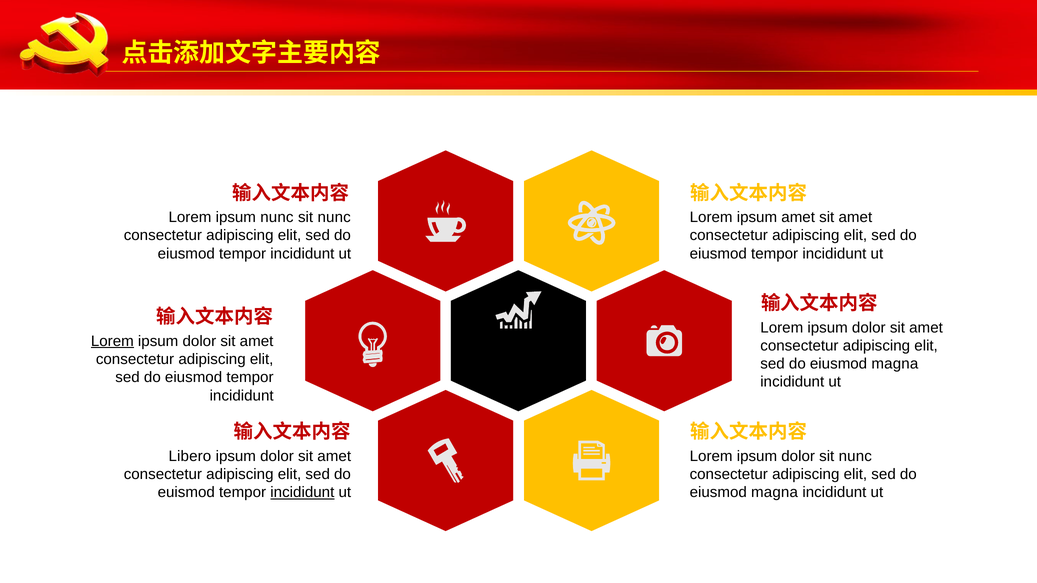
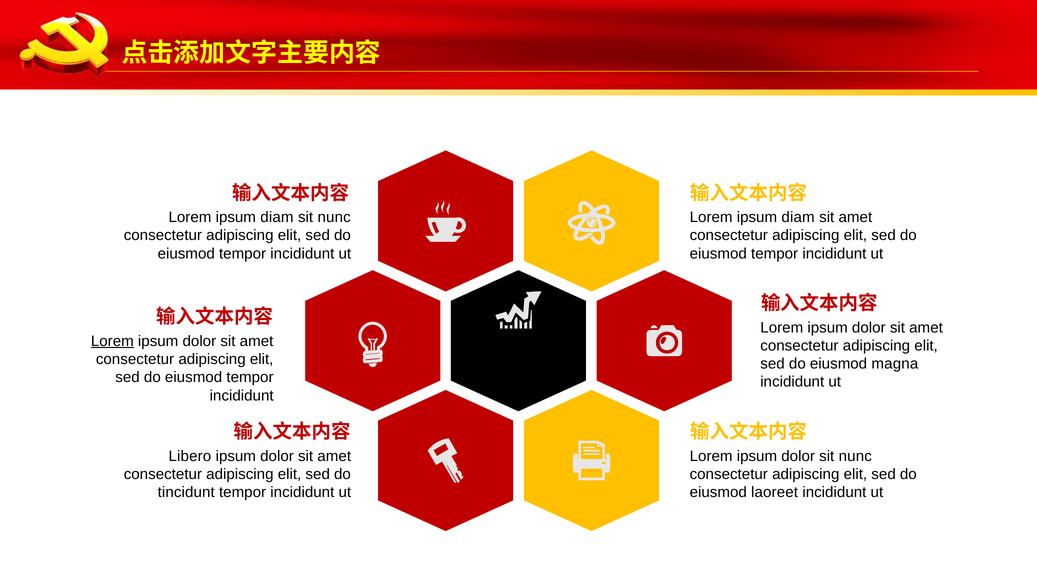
nunc: nunc -> diam (277, 217)
amet: amet -> diam (798, 217)
euismod: euismod -> tincidunt (186, 493)
incididunt underline: present -> none (302, 493)
magna: magna -> laoreet (775, 493)
